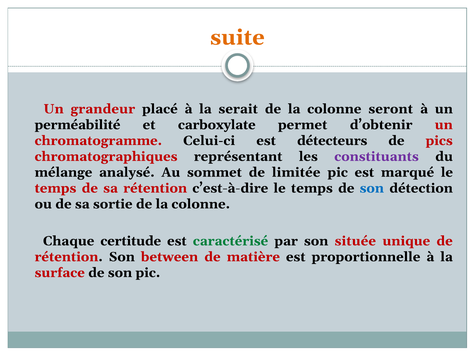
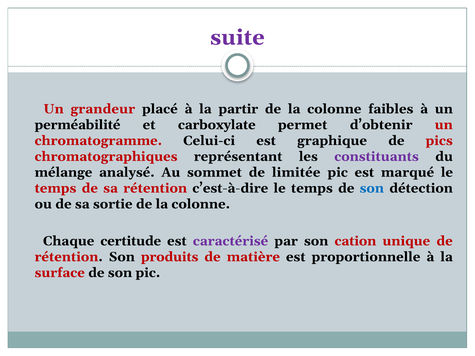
suite colour: orange -> purple (237, 37)
serait: serait -> partir (238, 109)
seront: seront -> faibles (391, 109)
détecteurs: détecteurs -> graphique (332, 141)
caractérisé colour: green -> purple (230, 241)
située: située -> cation (355, 241)
between: between -> produits (170, 257)
